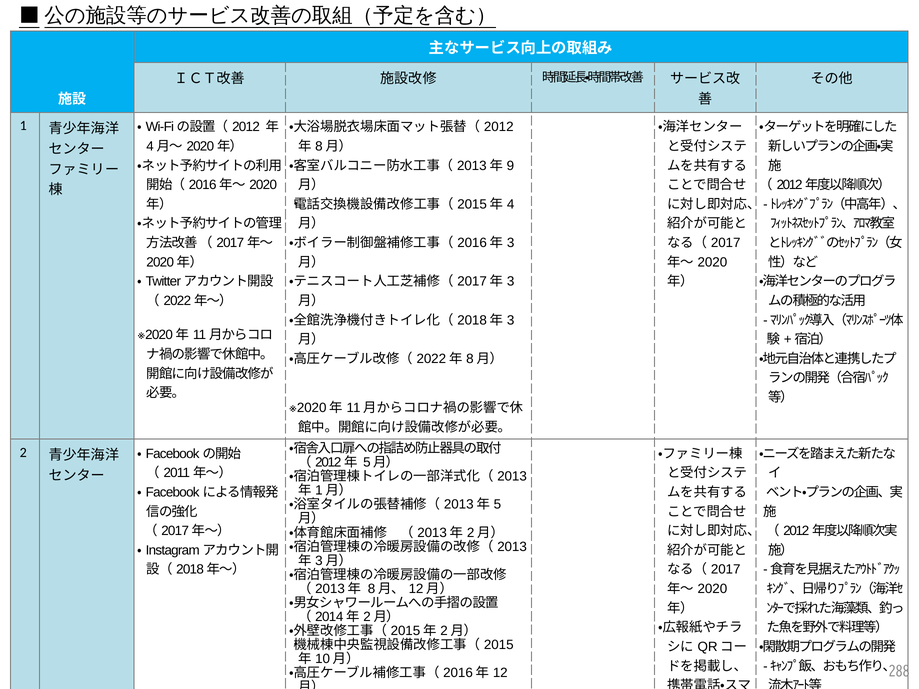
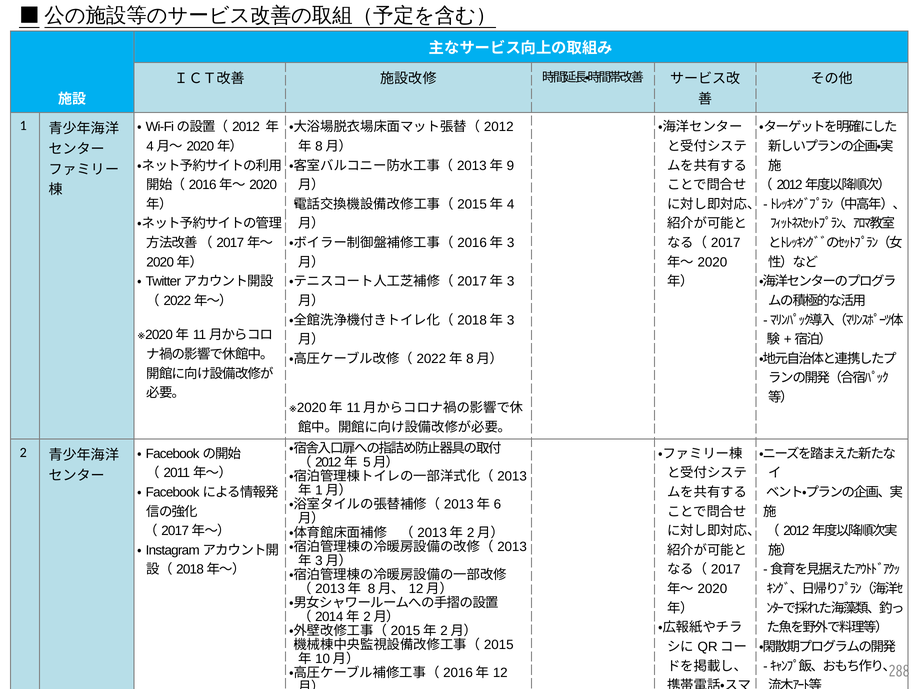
5: 5 -> 6 (497, 505)
